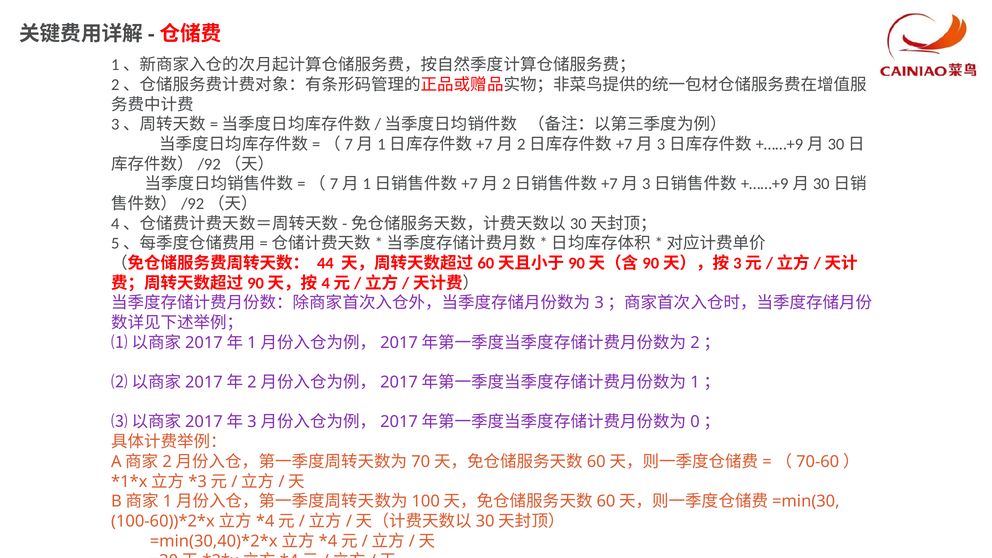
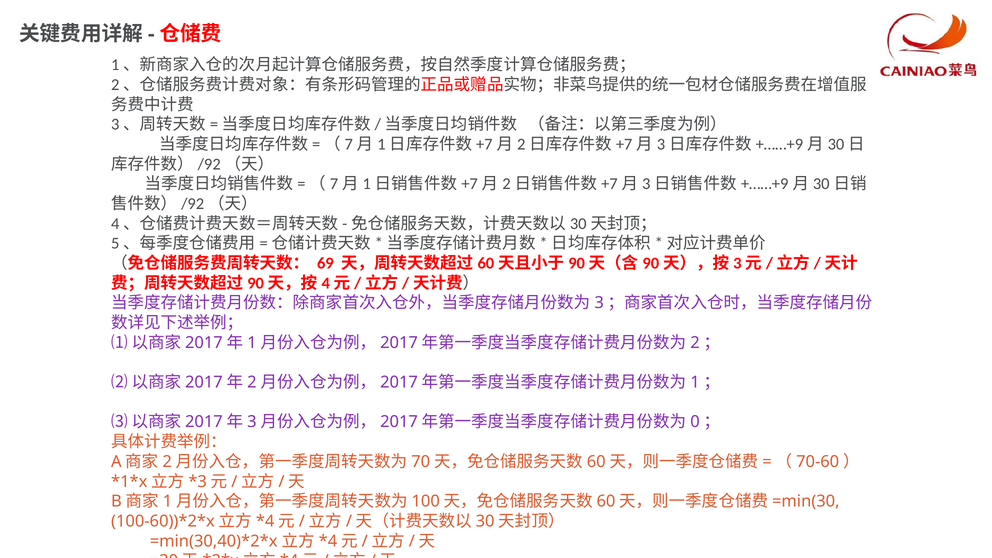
44: 44 -> 69 (325, 263)
